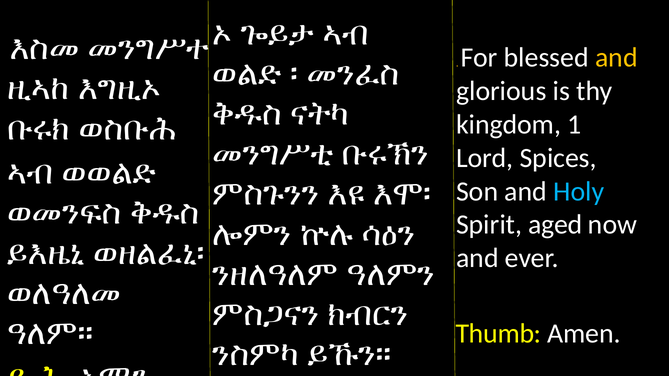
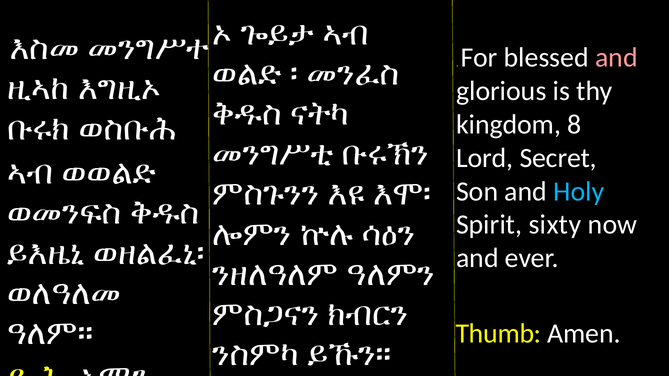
and colour: yellow -> pink (616, 58)
1: 1 -> 8 (574, 125)
Spices: Spices -> Secret (558, 158)
aged: aged -> sixty (555, 225)
